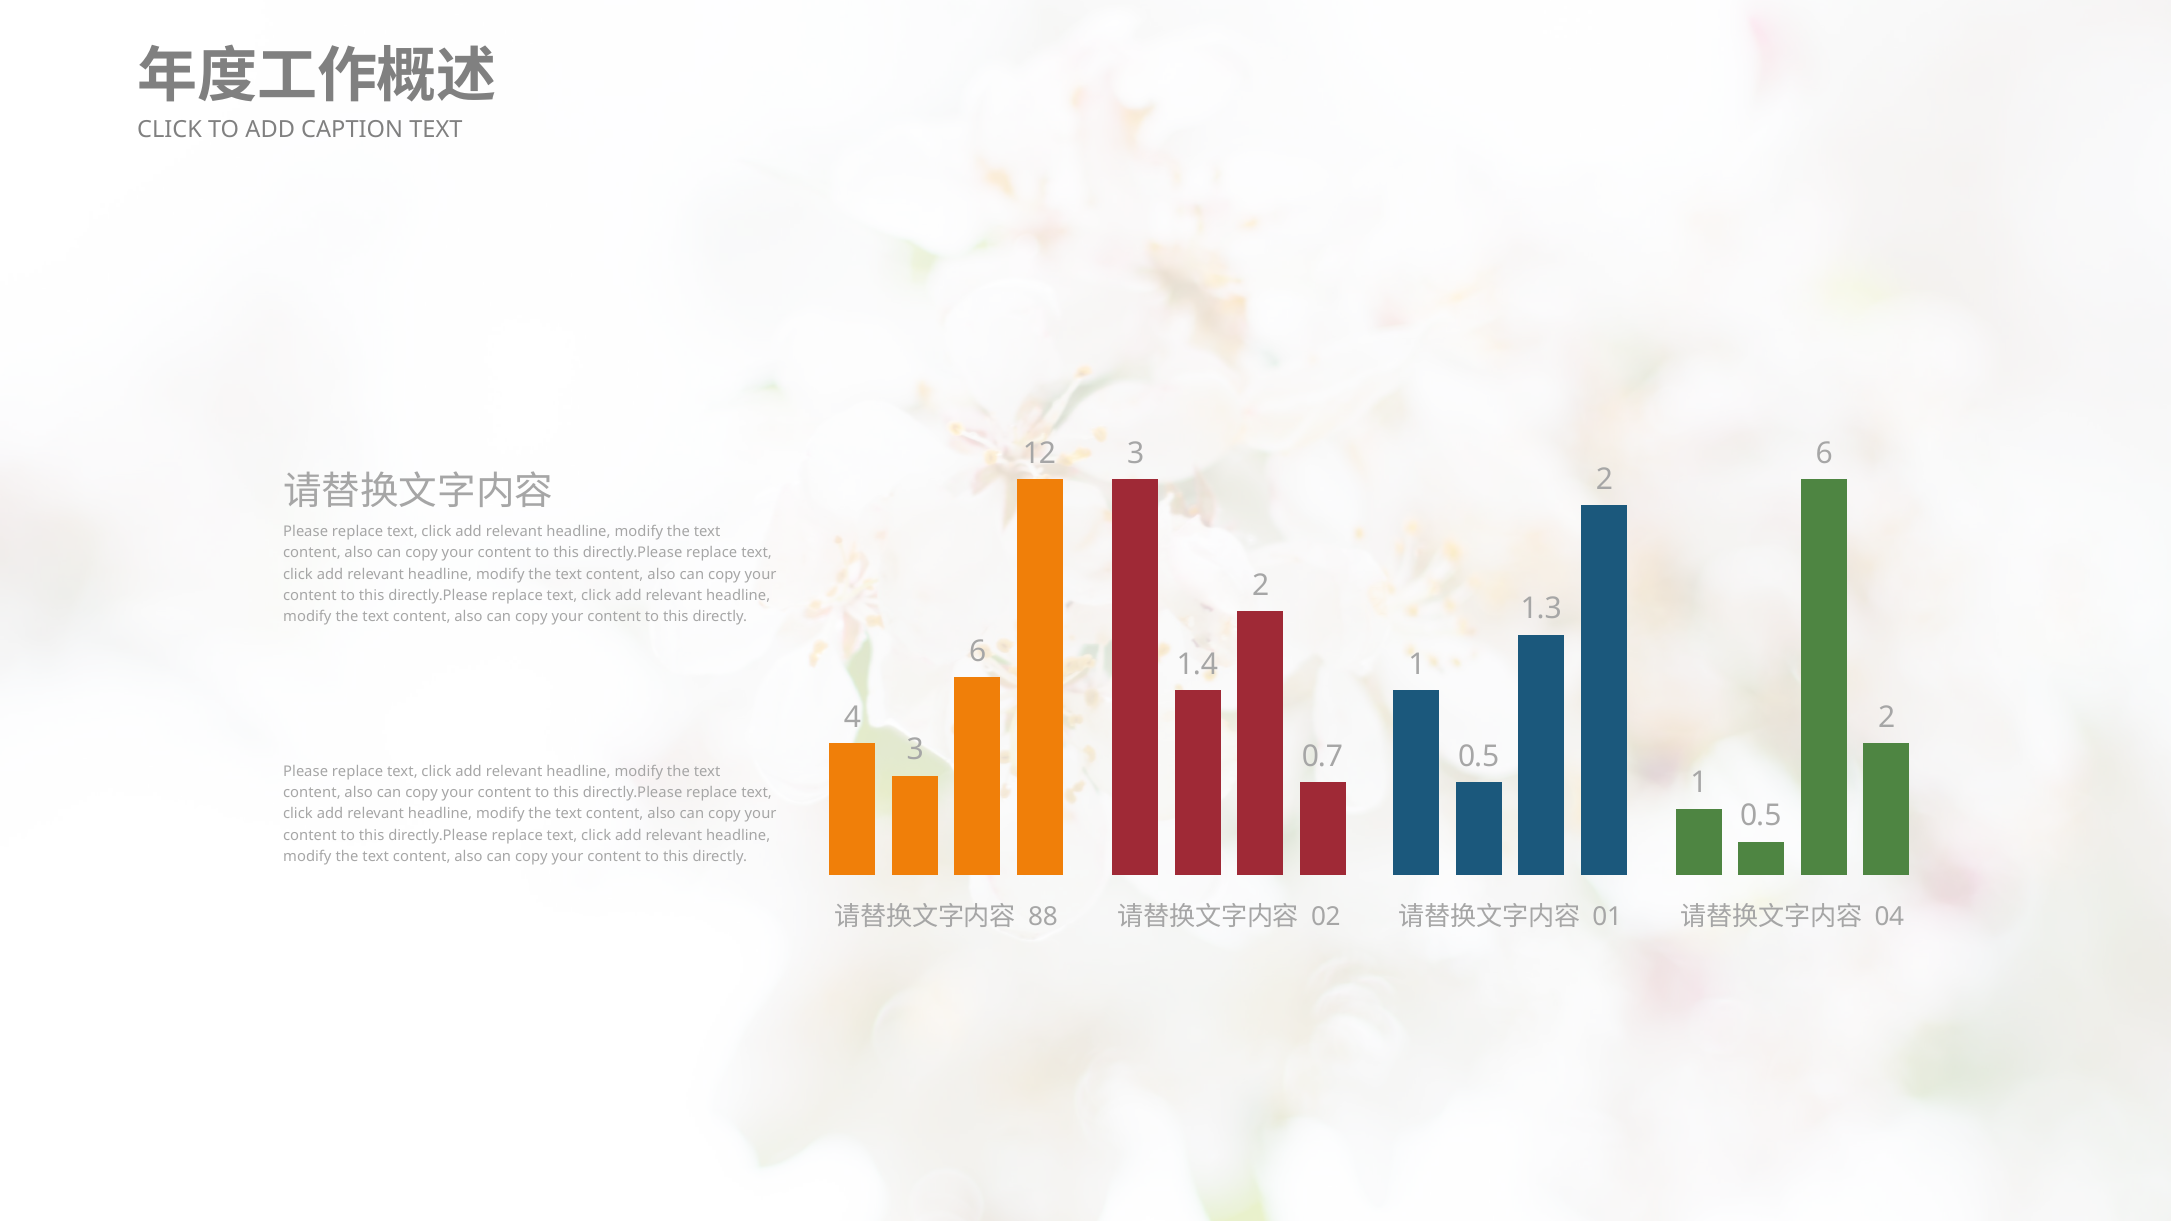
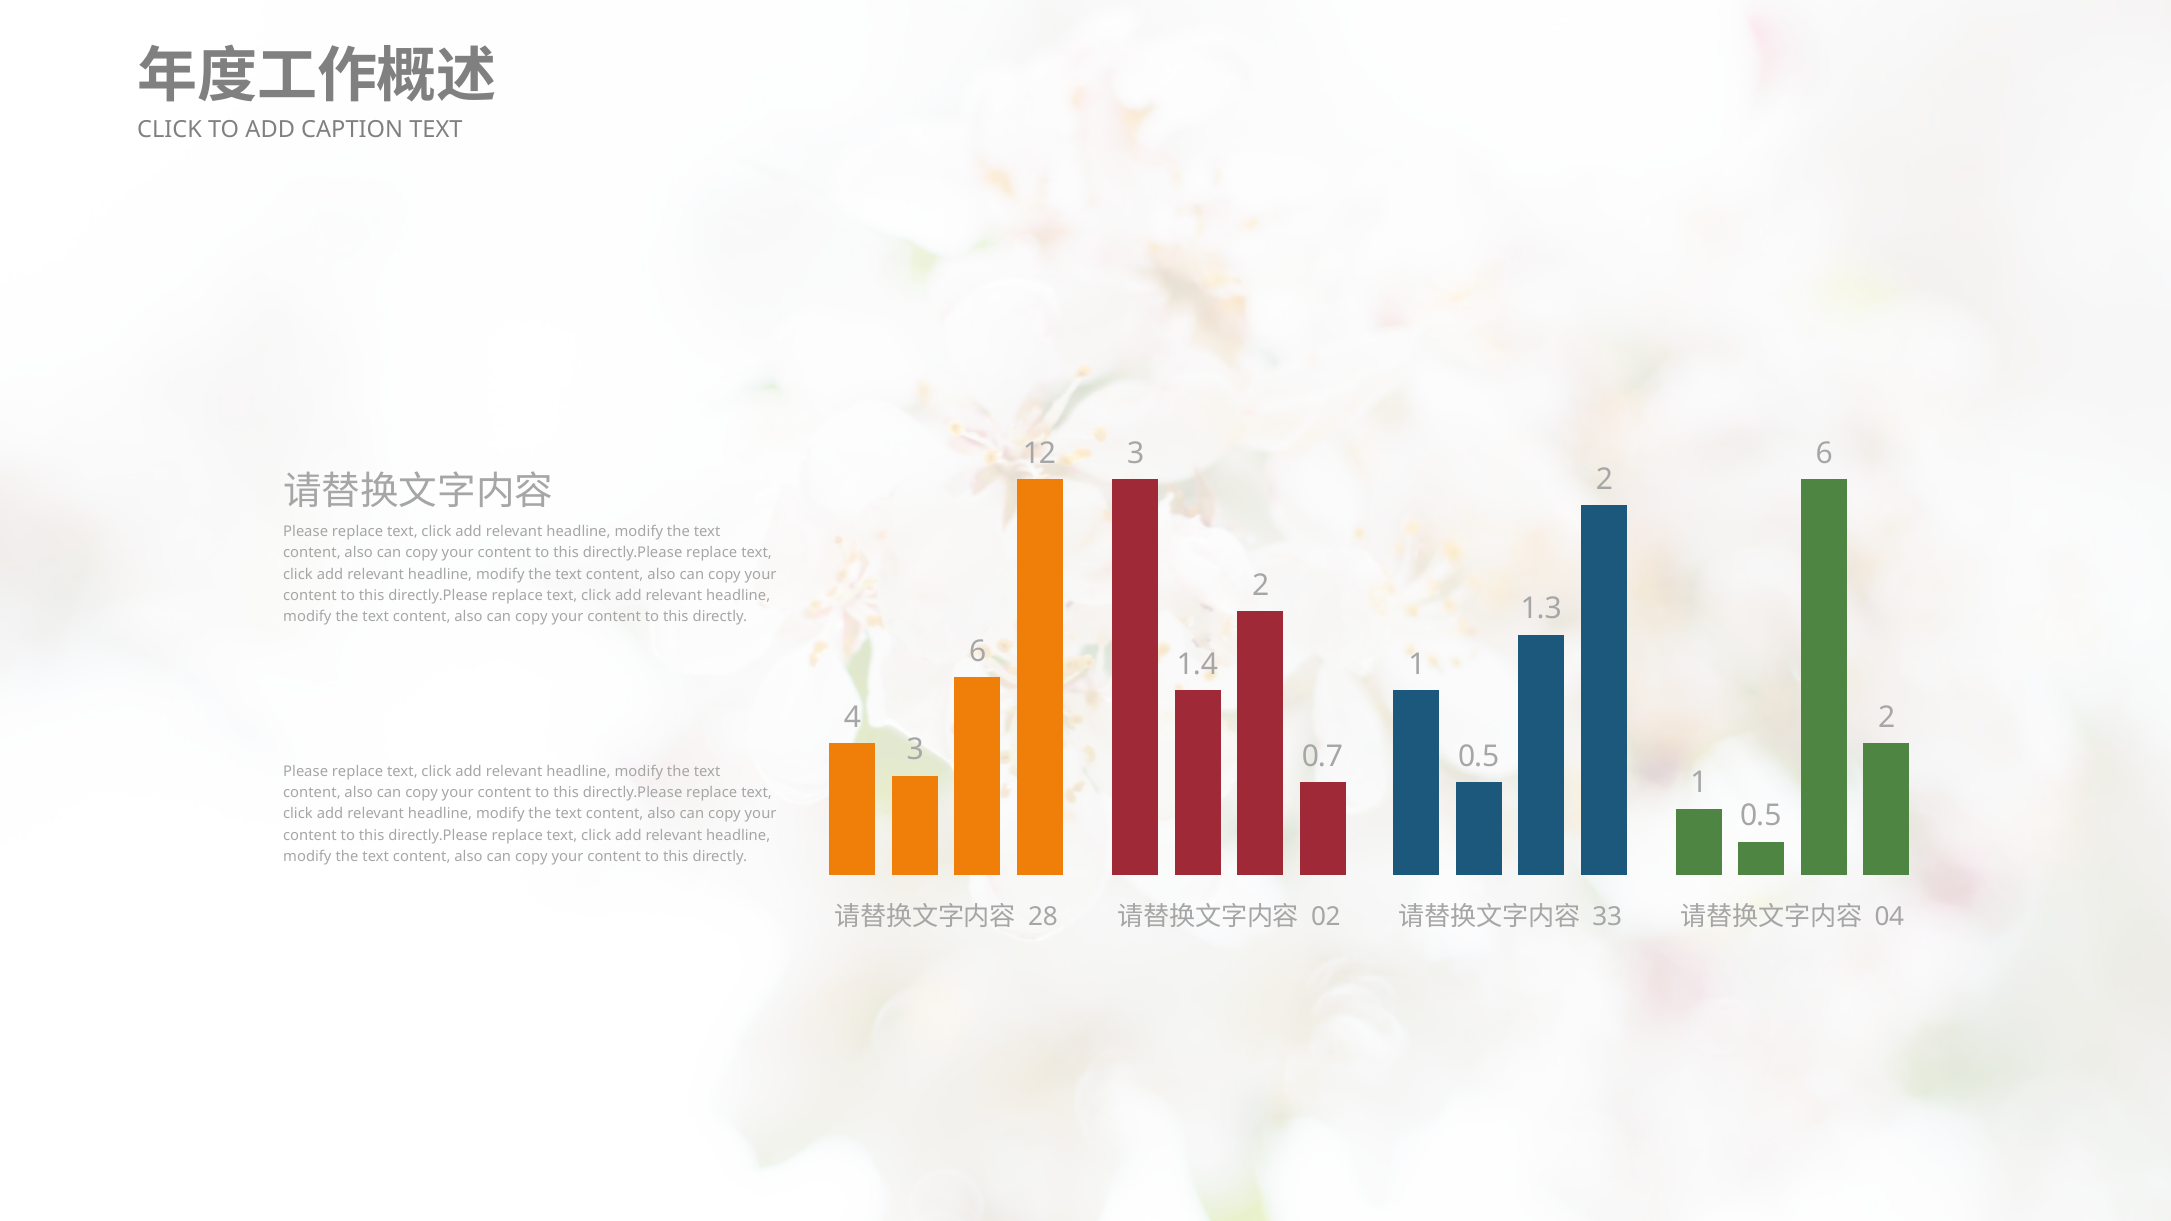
88: 88 -> 28 (1043, 917)
01: 01 -> 33 (1607, 917)
